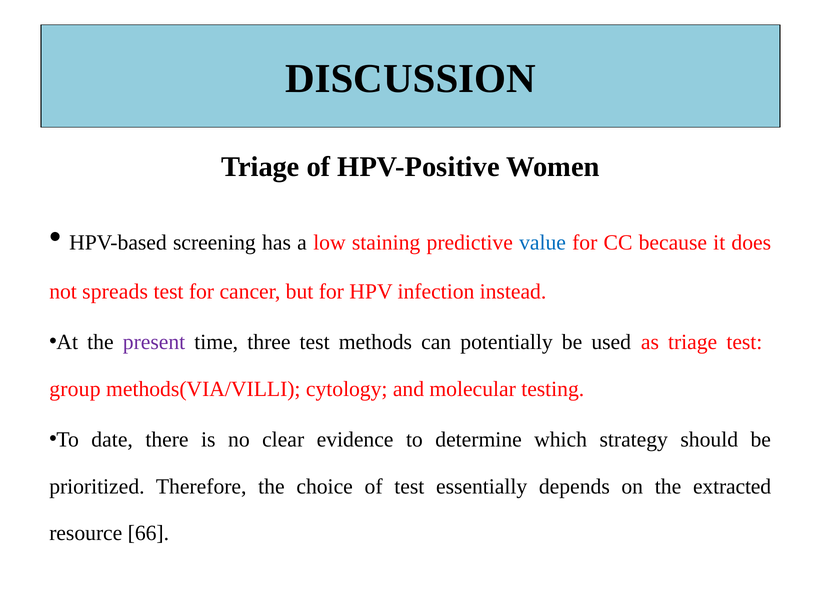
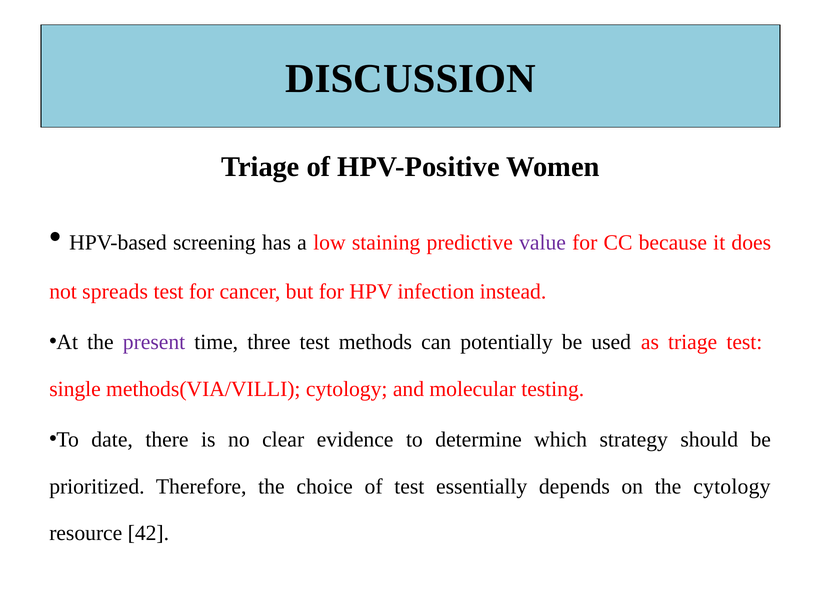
value colour: blue -> purple (543, 242)
group: group -> single (75, 389)
the extracted: extracted -> cytology (732, 486)
66: 66 -> 42 (148, 533)
